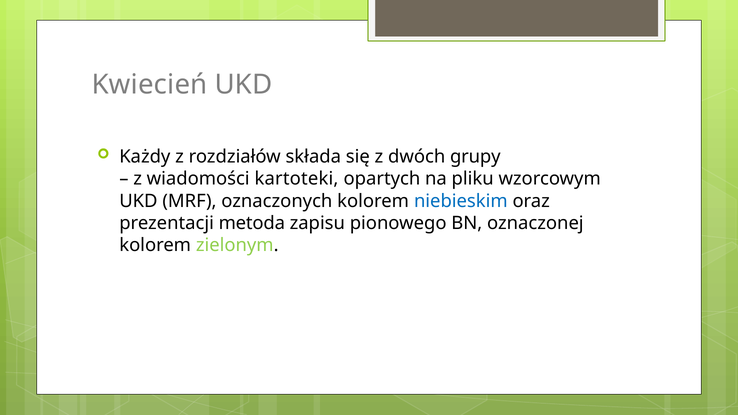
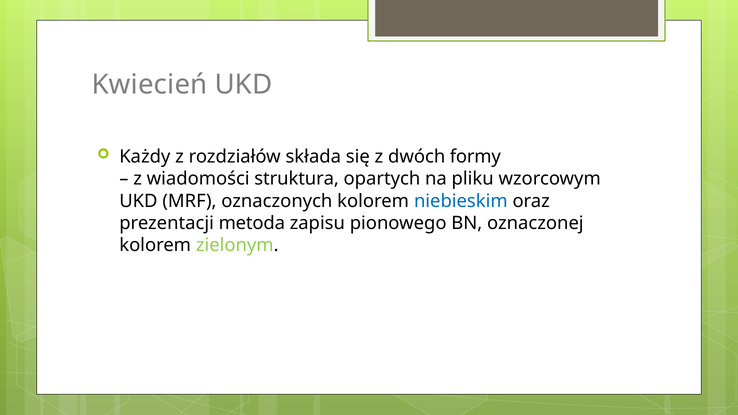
grupy: grupy -> formy (475, 157)
kartoteki: kartoteki -> struktura (297, 179)
